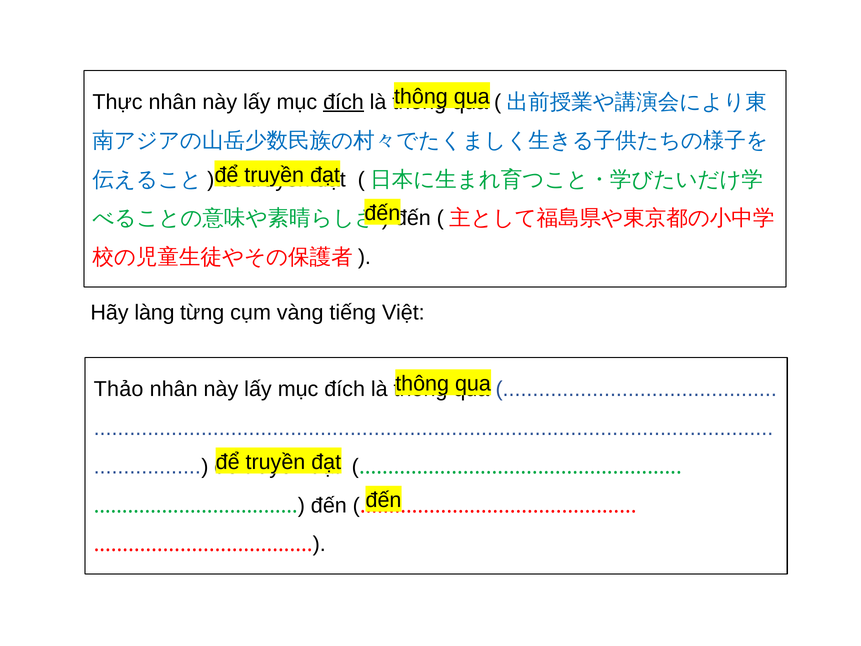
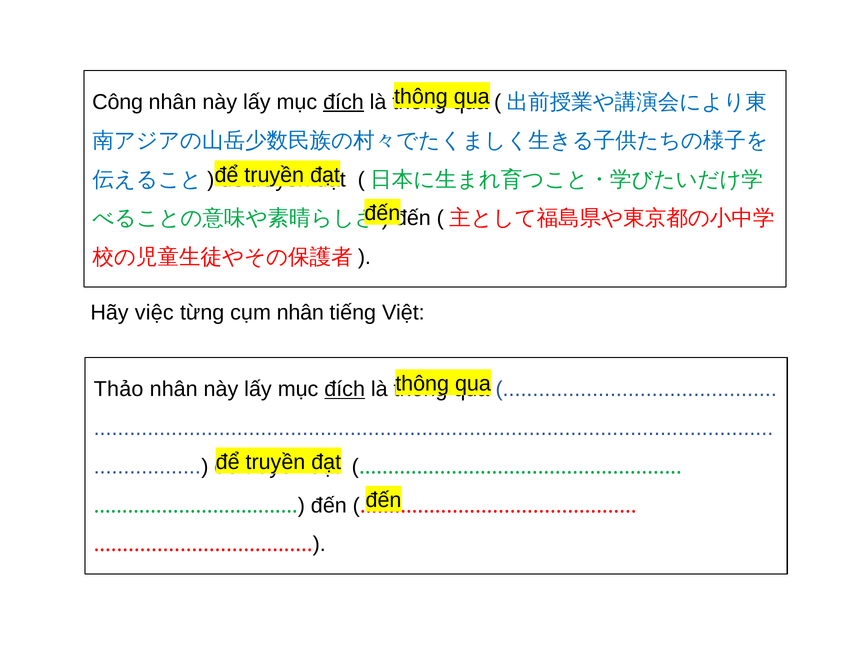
Thực: Thực -> Công (118, 102)
làng: làng -> việc (154, 312)
cụm vàng: vàng -> nhân (300, 312)
đích underline: none -> present (345, 389)
